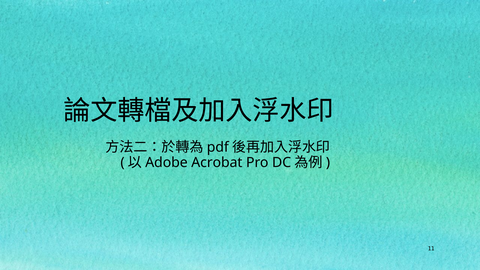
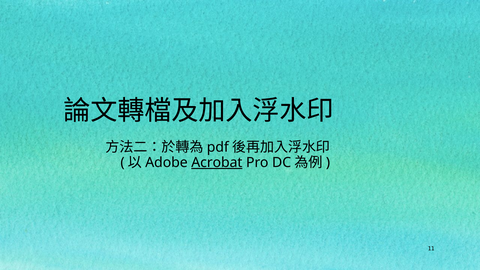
Acrobat underline: none -> present (217, 162)
